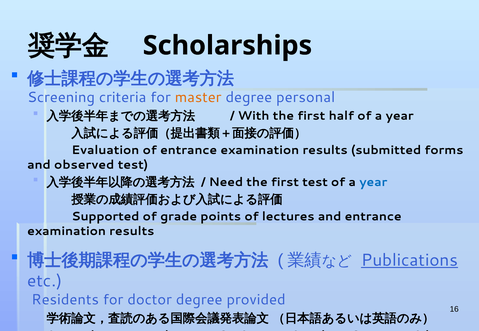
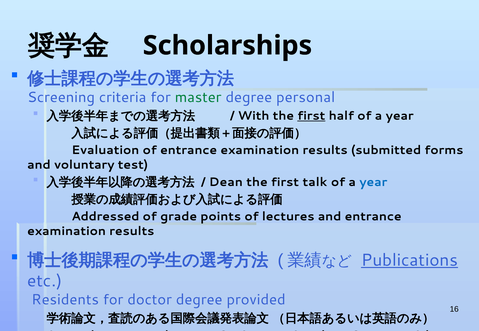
master colour: orange -> green (198, 98)
first underline: none -> present (311, 116)
observed: observed -> voluntary (84, 165)
Need: Need -> Dean (226, 182)
first test: test -> talk (315, 182)
Supported: Supported -> Addressed (105, 217)
